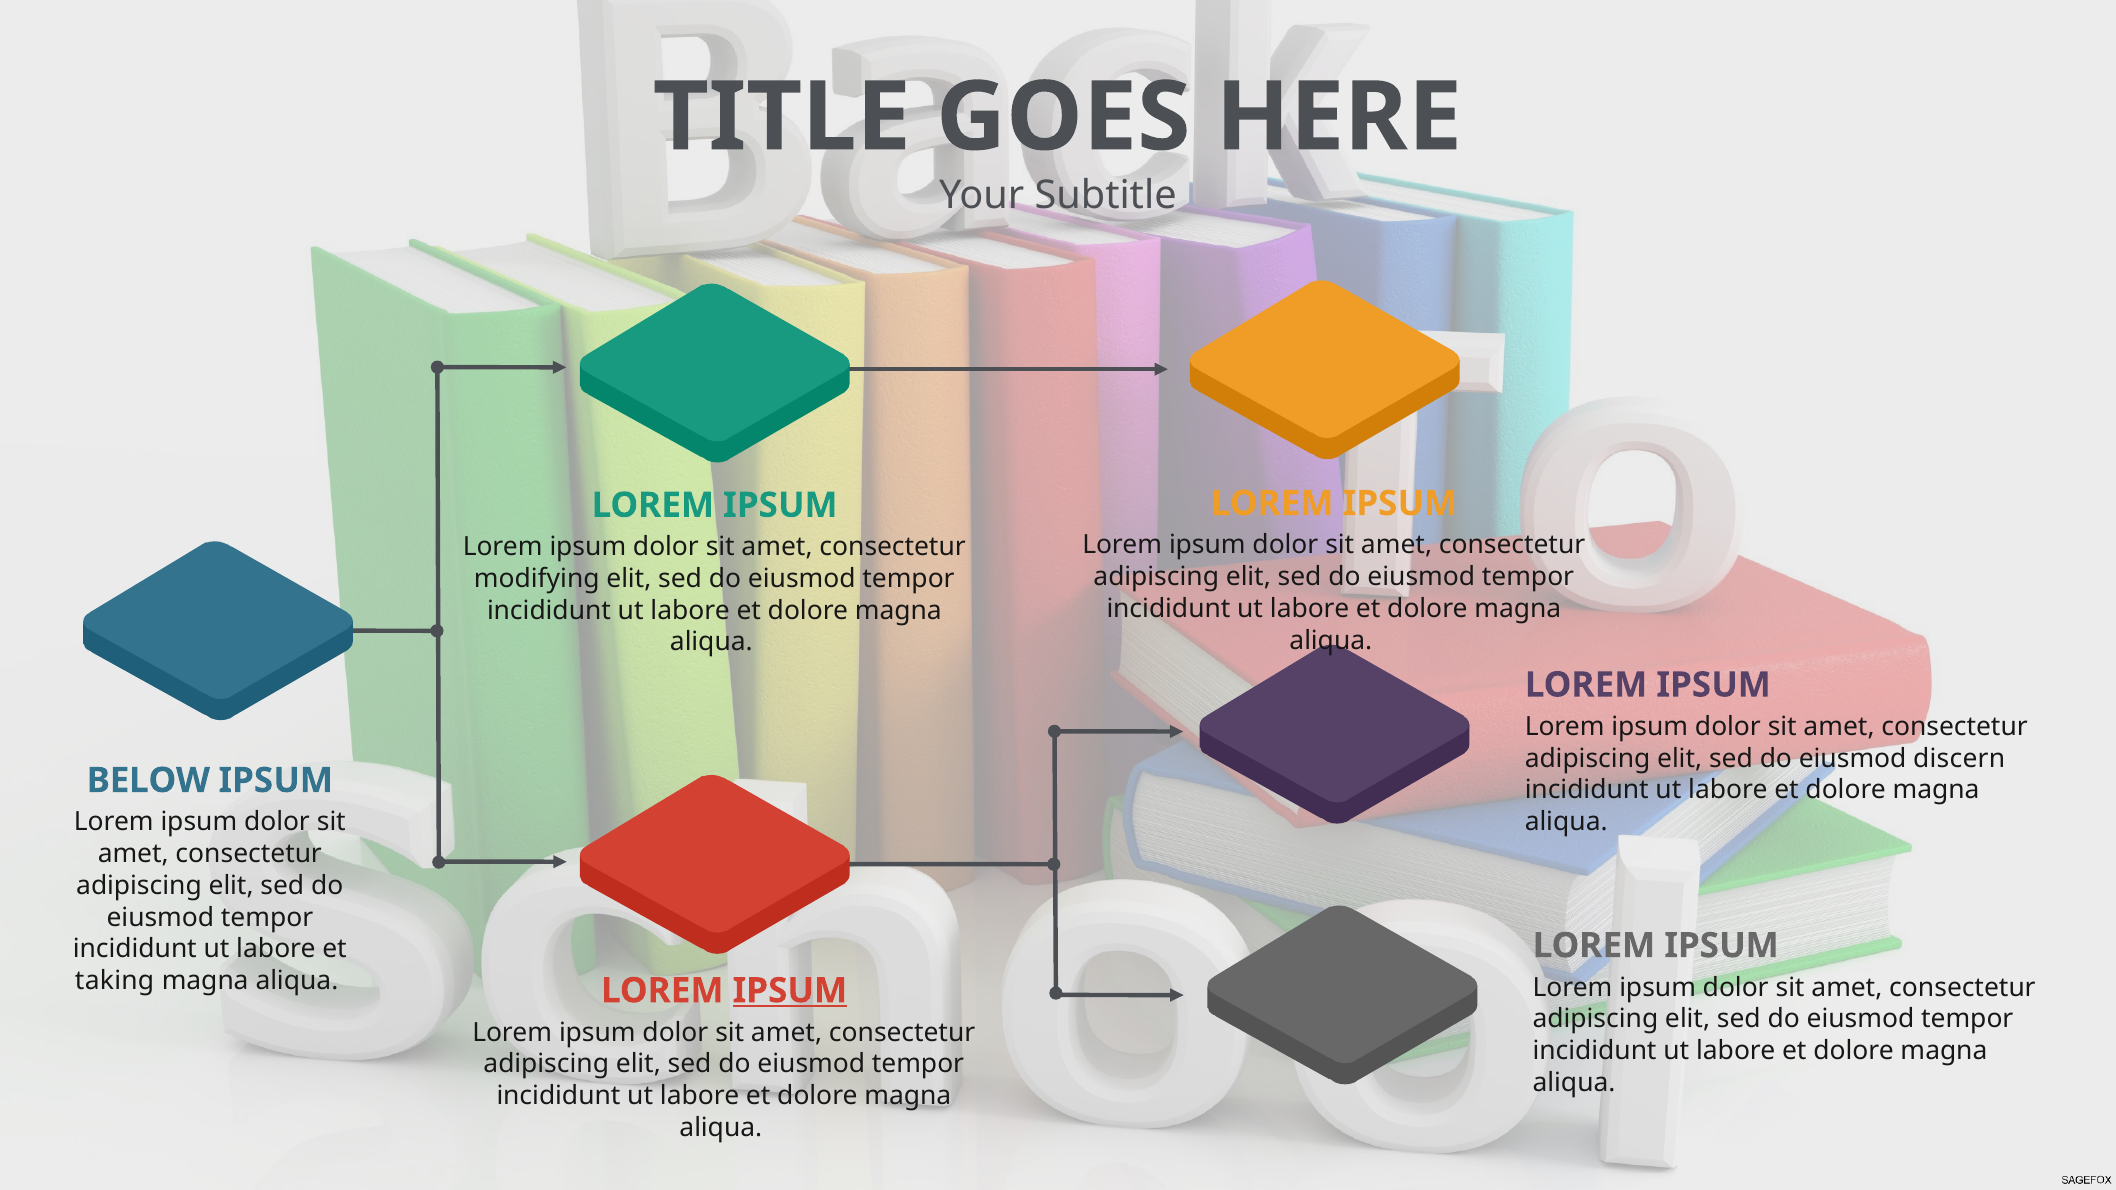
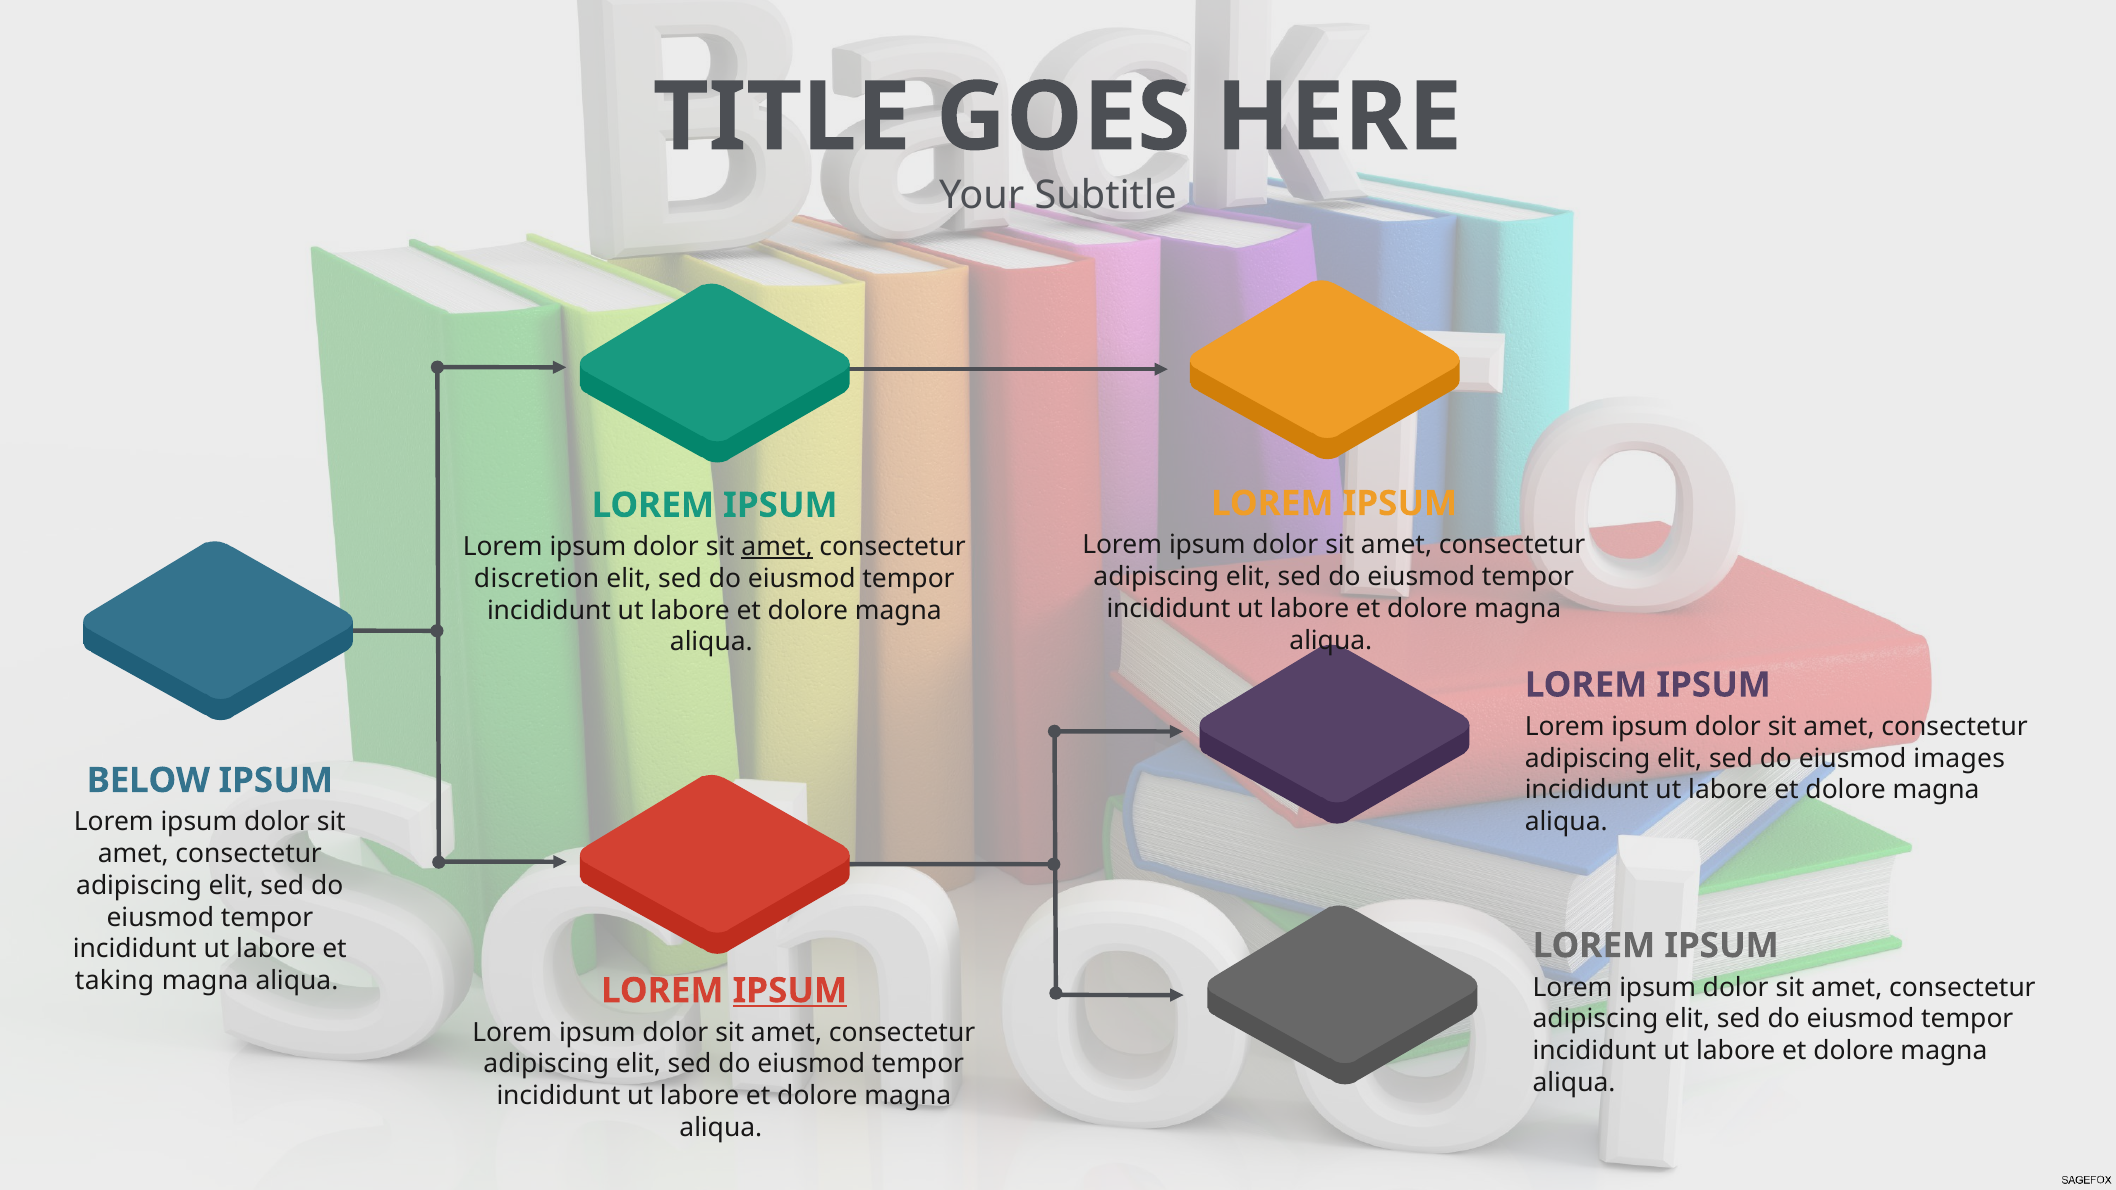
amet underline: none -> present (777, 547)
modifying: modifying -> discretion (537, 579)
discern: discern -> images (1959, 758)
